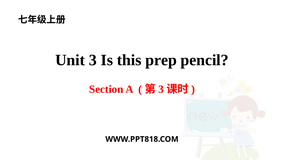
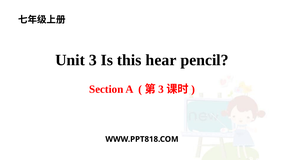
prep: prep -> hear (161, 60)
